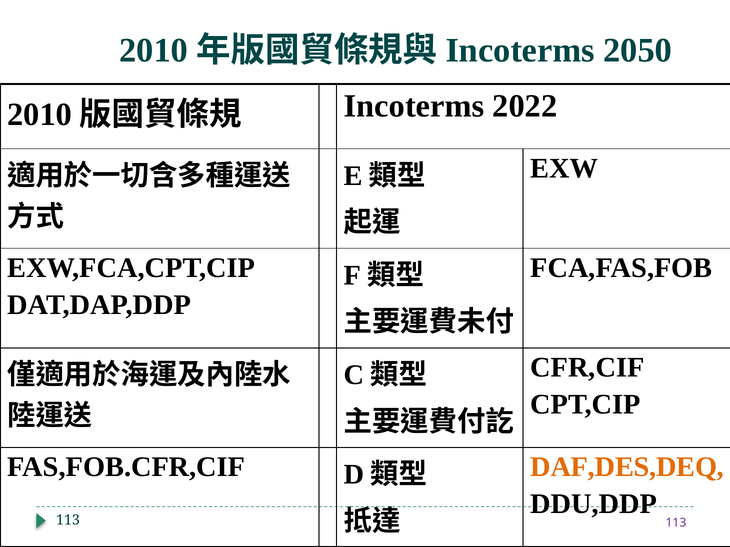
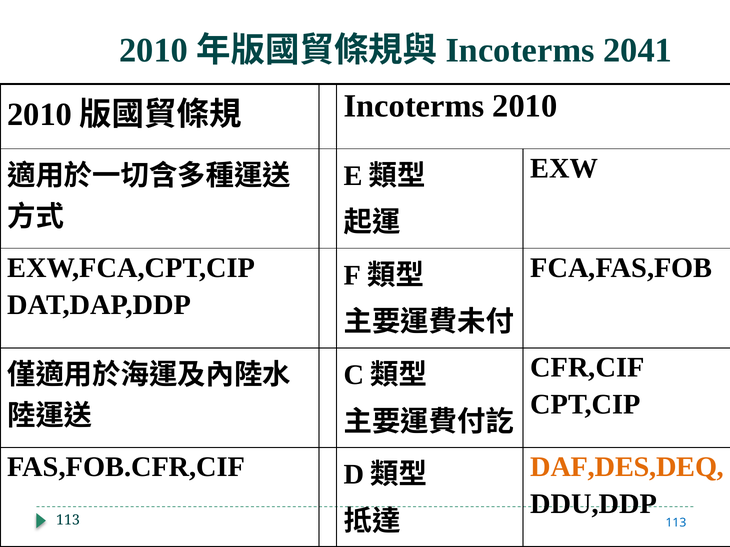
2050: 2050 -> 2041 (638, 51)
Incoterms 2022: 2022 -> 2010 (525, 106)
113 colour: purple -> blue (676, 523)
